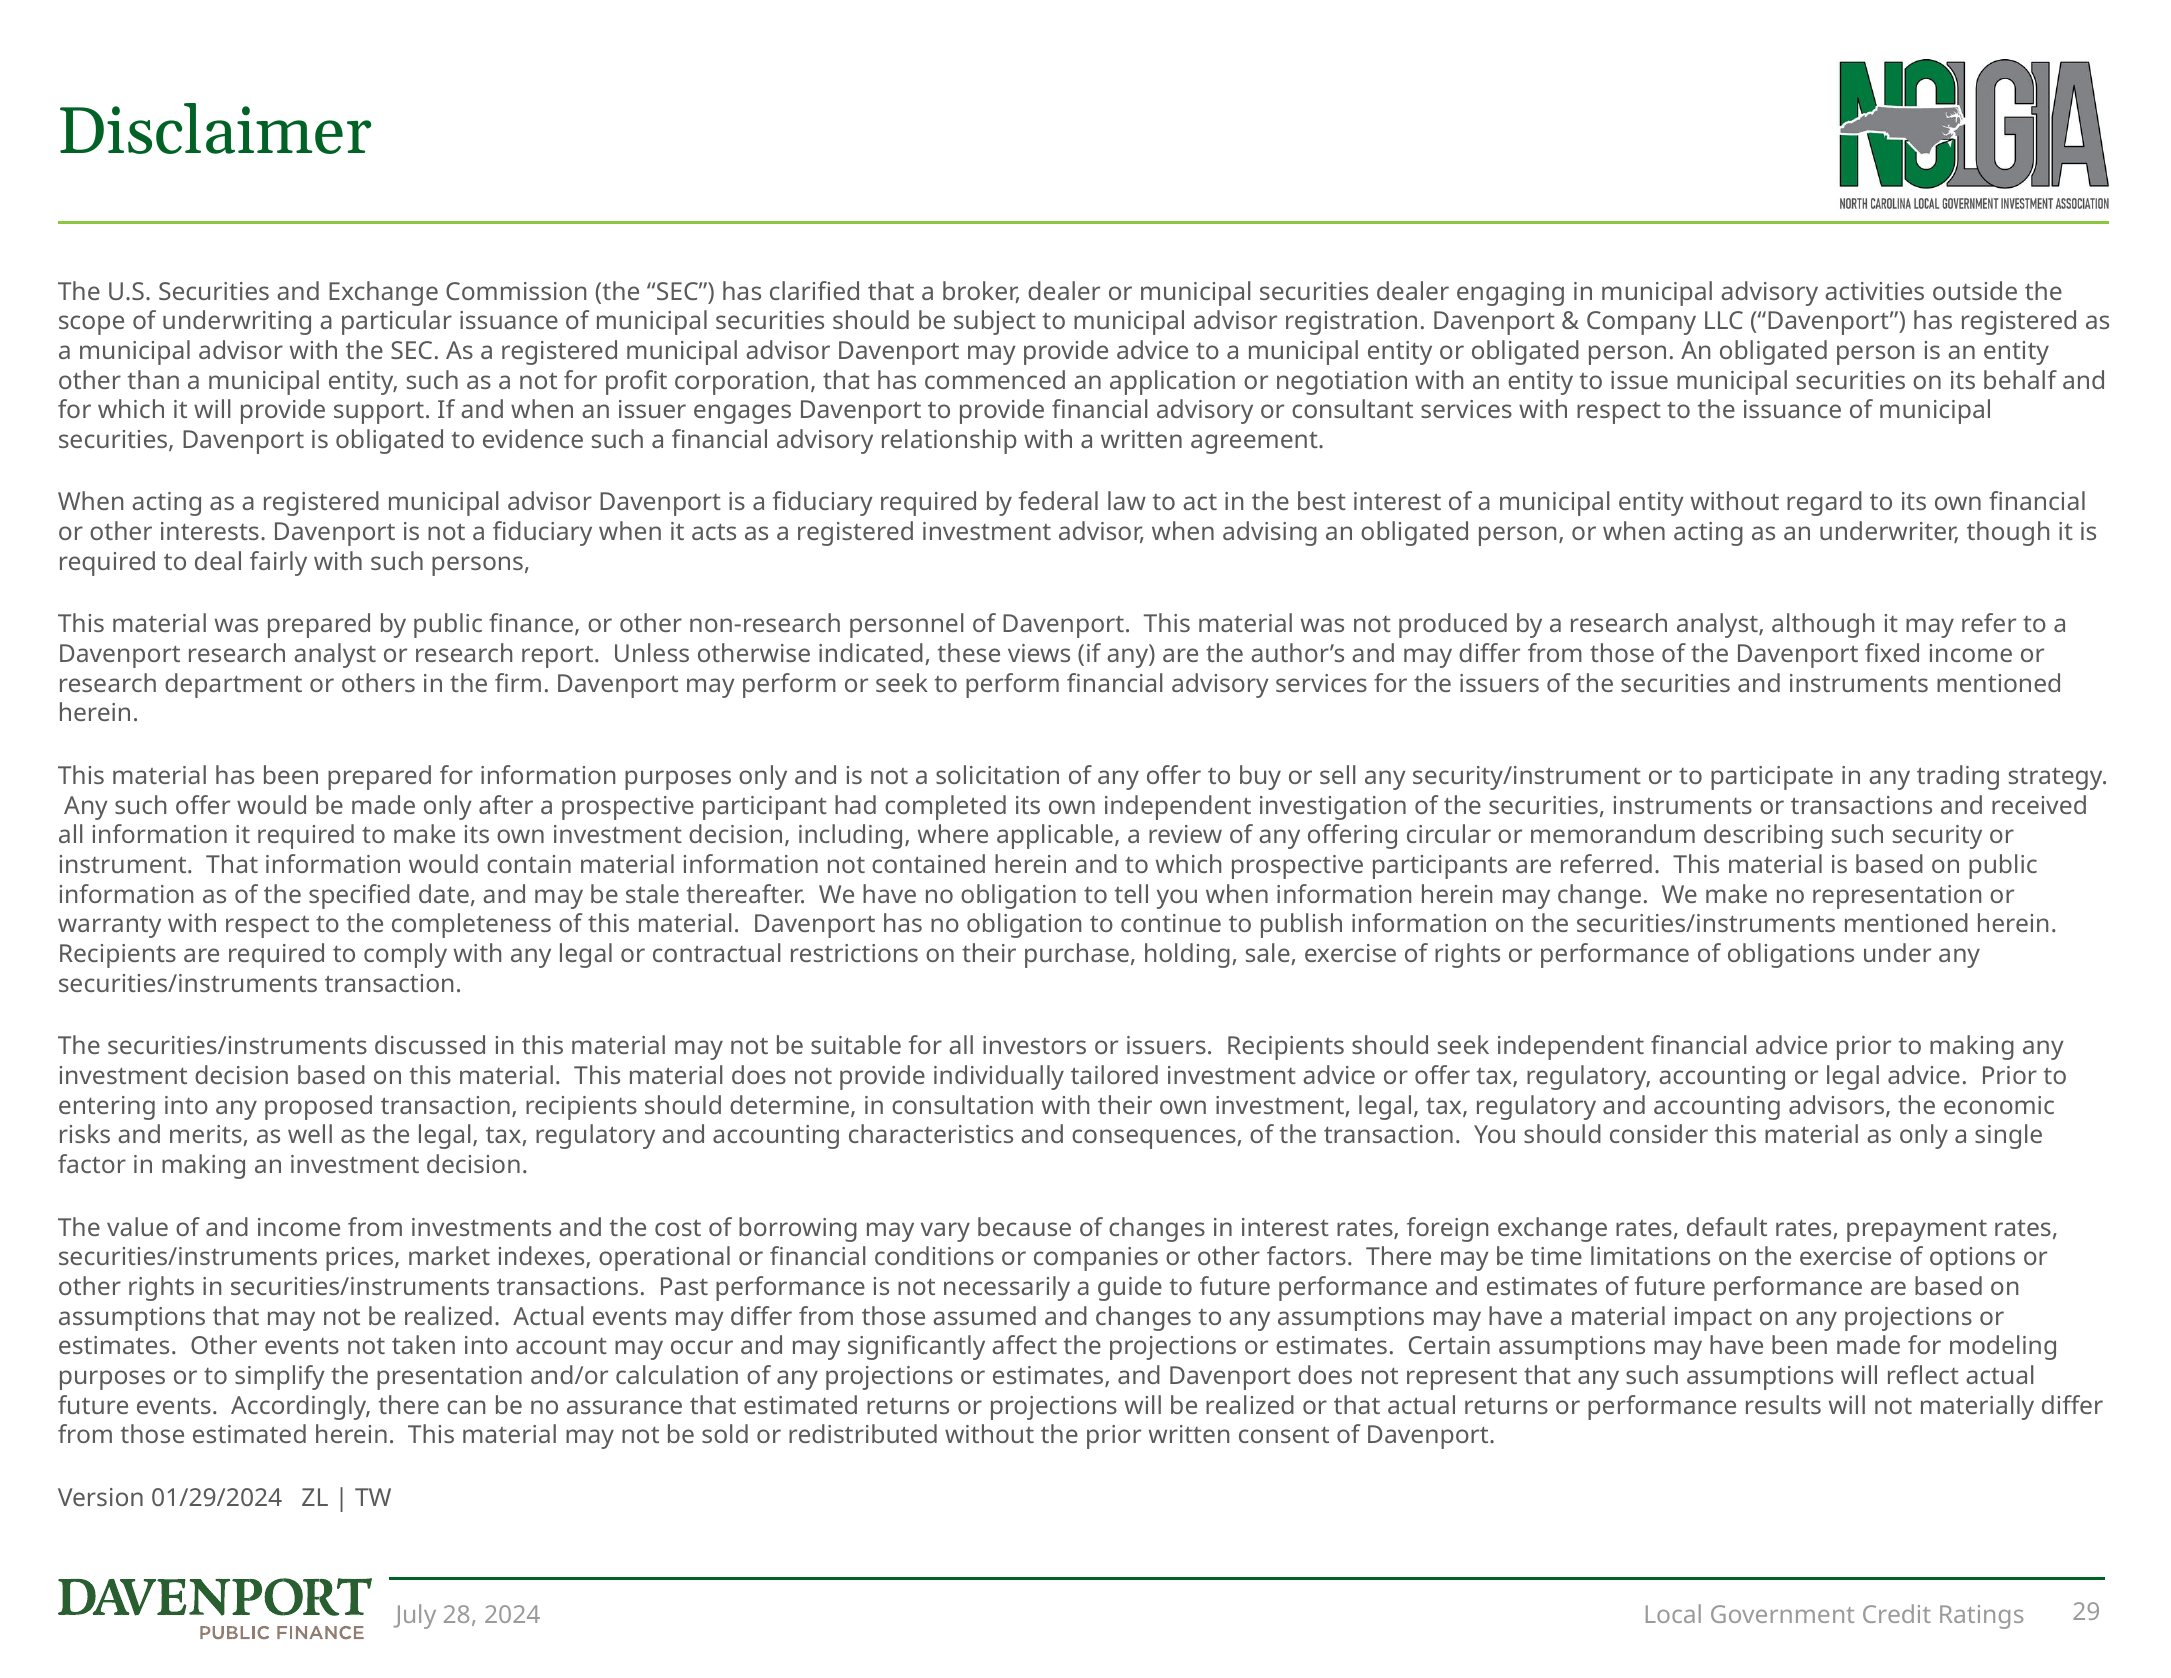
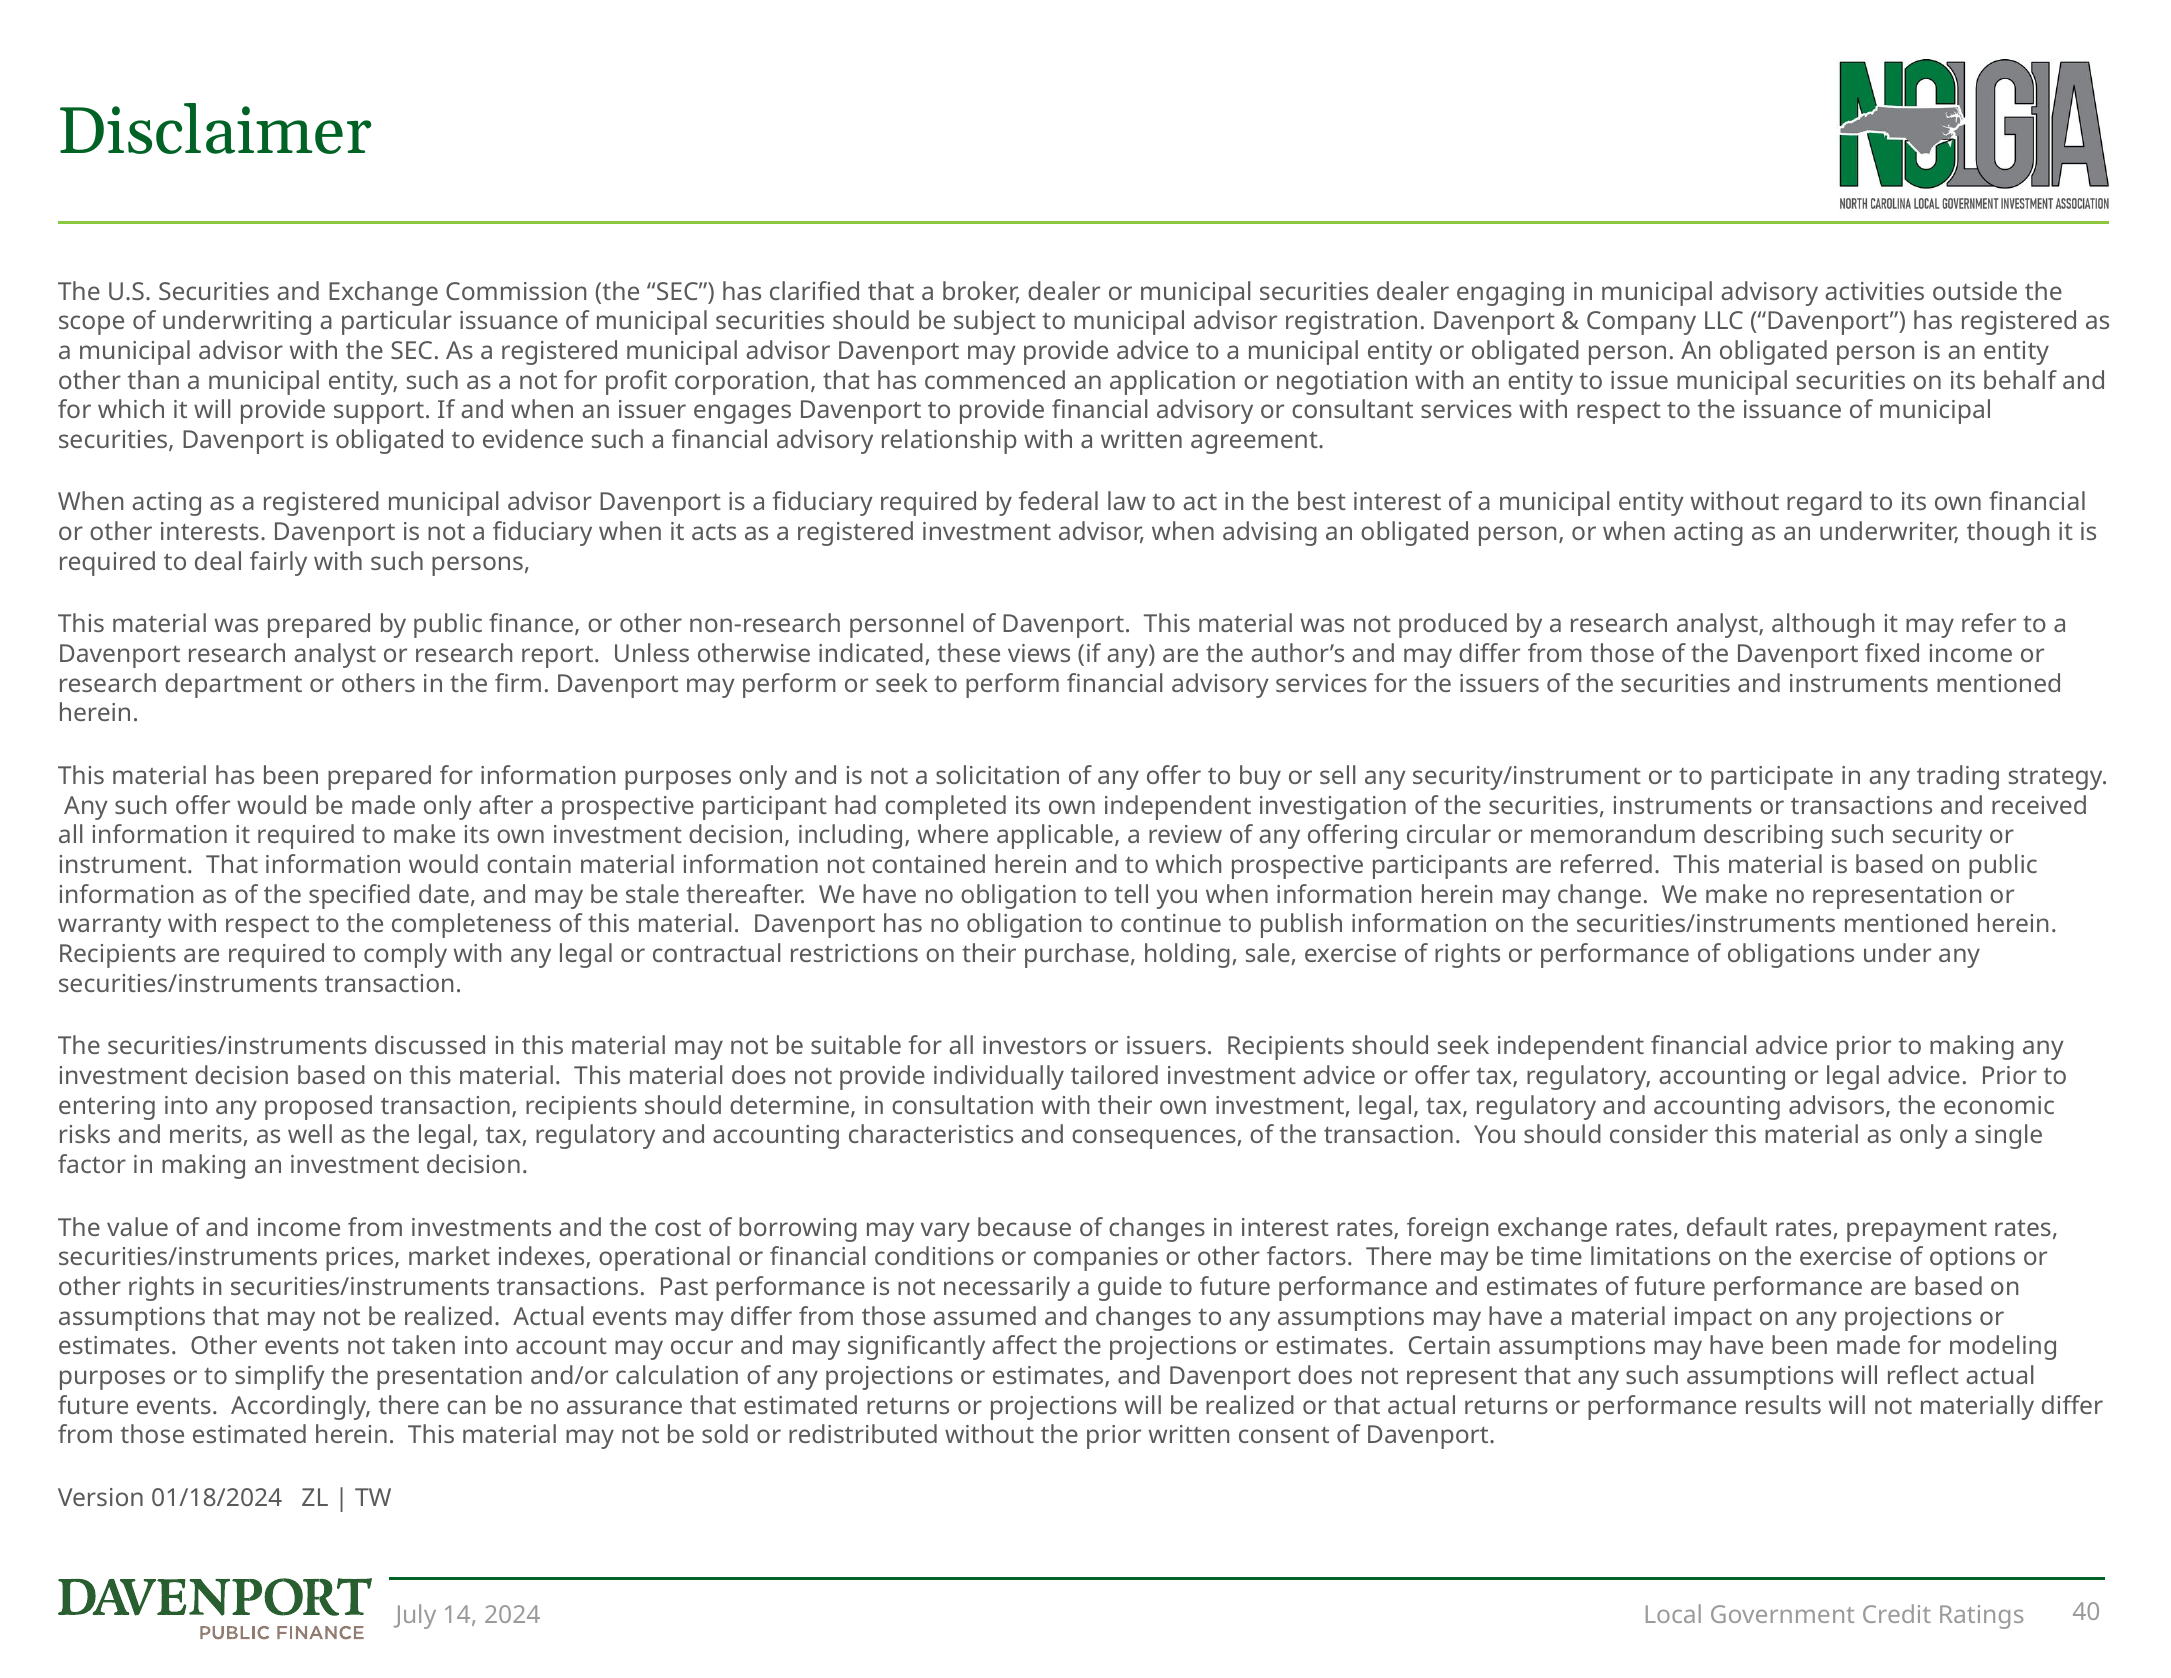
01/29/2024: 01/29/2024 -> 01/18/2024 (217, 1498)
28: 28 -> 14 (460, 1615)
29: 29 -> 40 (2086, 1612)
